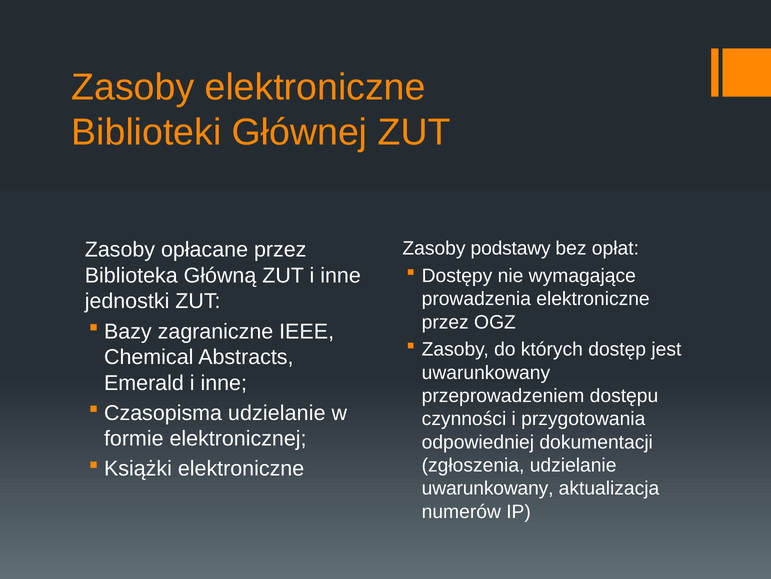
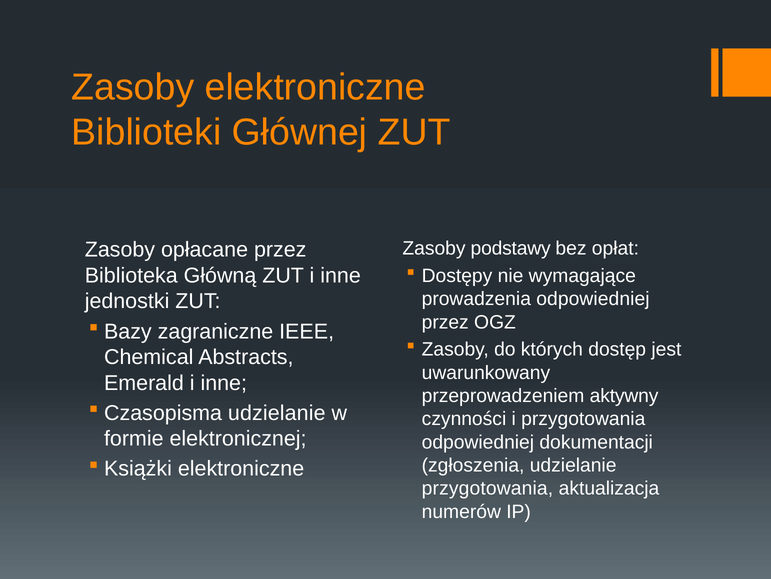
prowadzenia elektroniczne: elektroniczne -> odpowiedniej (593, 299)
dostępu: dostępu -> aktywny (624, 395)
uwarunkowany: uwarunkowany -> przygotowania (487, 488)
